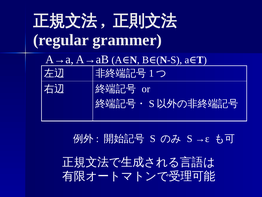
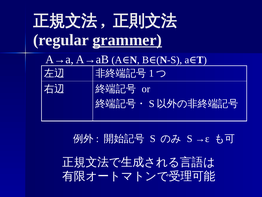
grammer underline: none -> present (127, 40)
